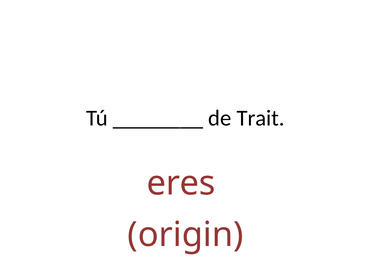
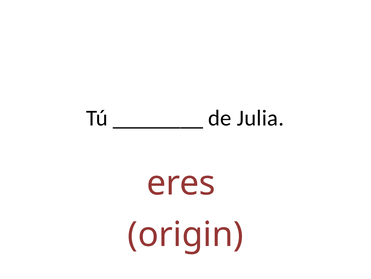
Trait: Trait -> Julia (260, 118)
